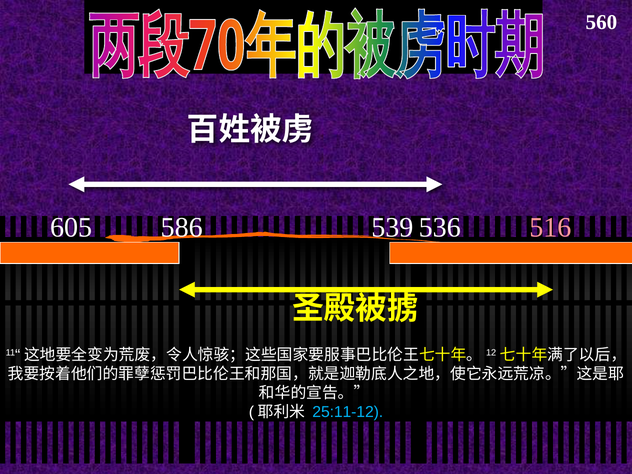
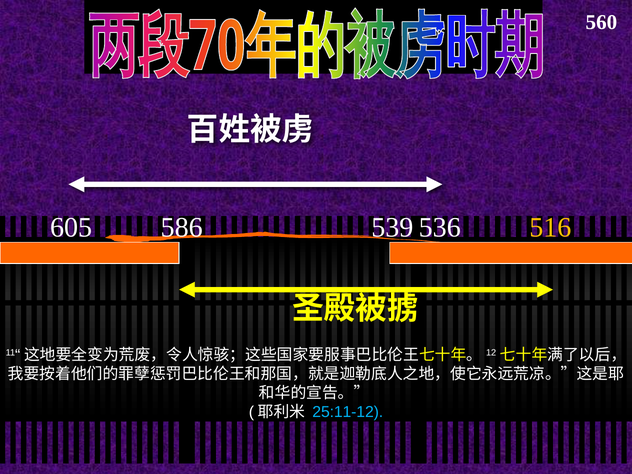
516 colour: pink -> yellow (550, 227)
